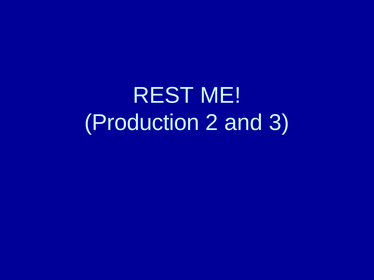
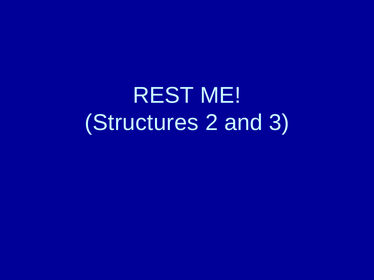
Production: Production -> Structures (142, 123)
